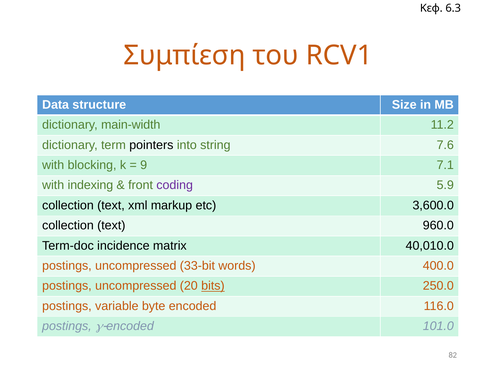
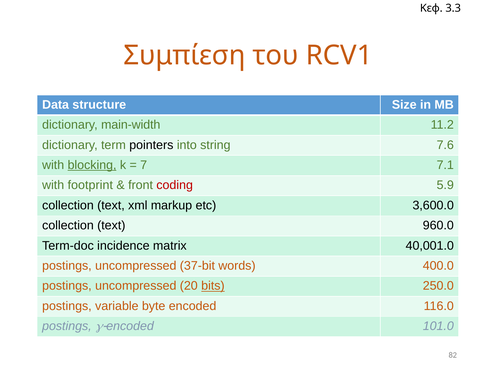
6.3: 6.3 -> 3.3 (453, 8)
blocking underline: none -> present (92, 165)
9: 9 -> 7 (144, 165)
indexing: indexing -> footprint (90, 185)
coding colour: purple -> red (175, 185)
40,010.0: 40,010.0 -> 40,001.0 (430, 246)
33-bit: 33-bit -> 37-bit (197, 266)
